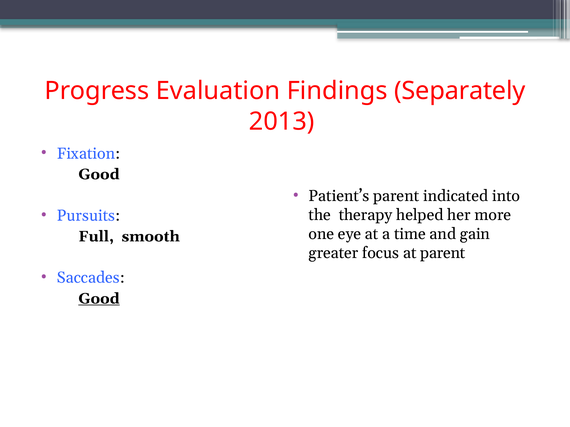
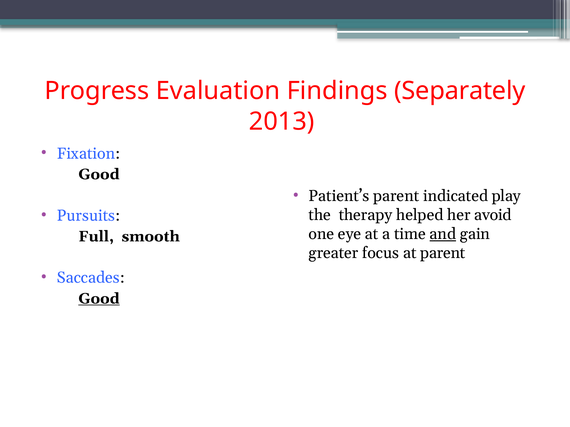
into: into -> play (506, 196)
more: more -> avoid (493, 215)
and underline: none -> present (443, 234)
